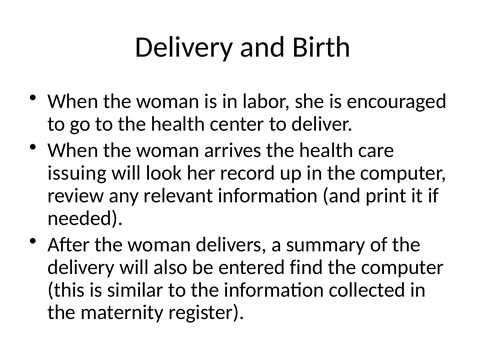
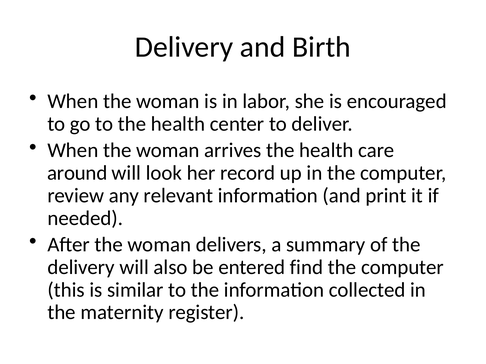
issuing: issuing -> around (77, 173)
